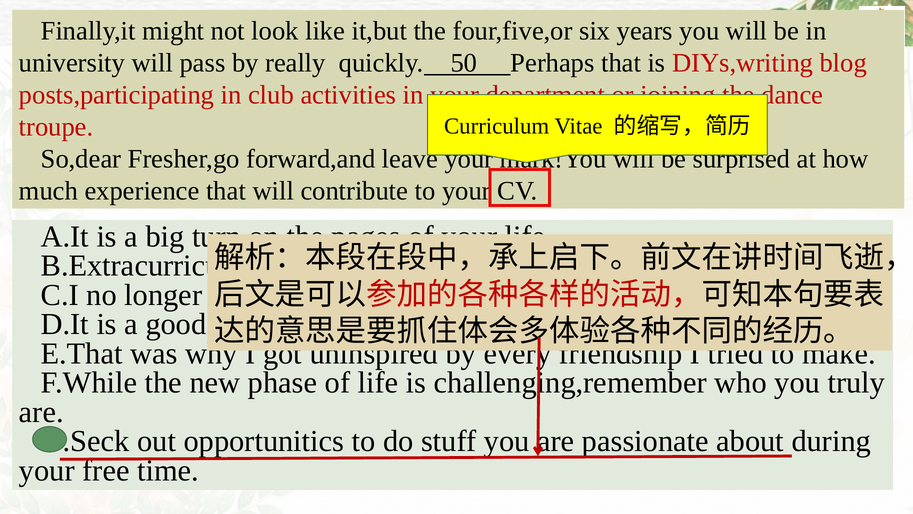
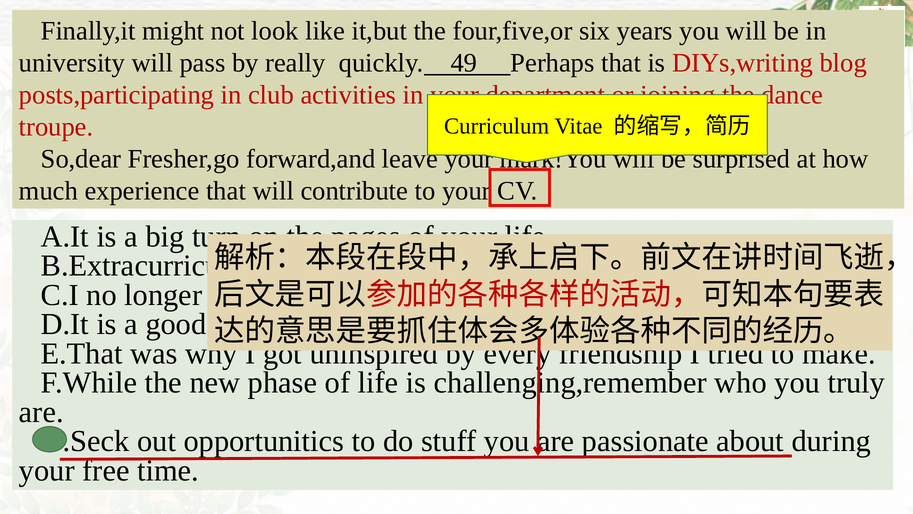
50: 50 -> 49 (464, 63)
